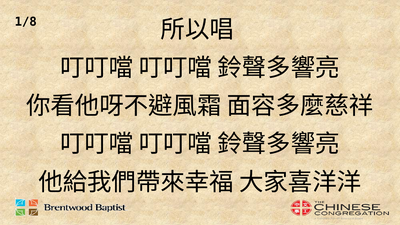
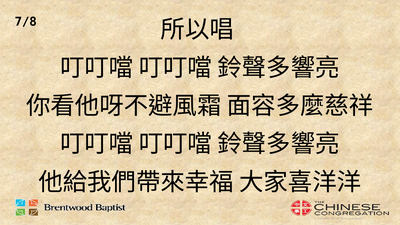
1/8: 1/8 -> 7/8 (26, 22)
